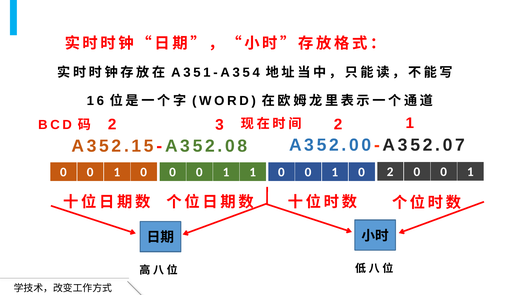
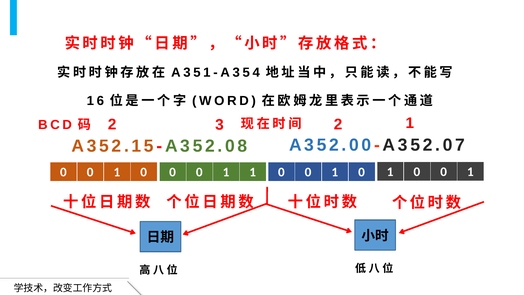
1 0 2: 2 -> 1 (390, 172)
